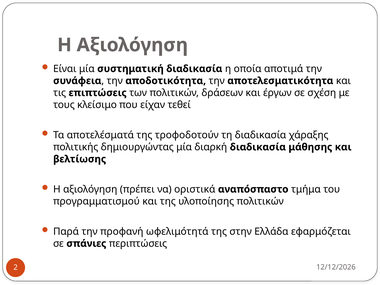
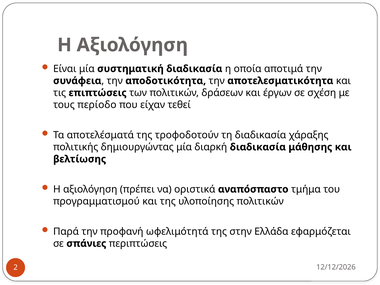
κλείσιμο: κλείσιμο -> περίοδο (97, 105)
